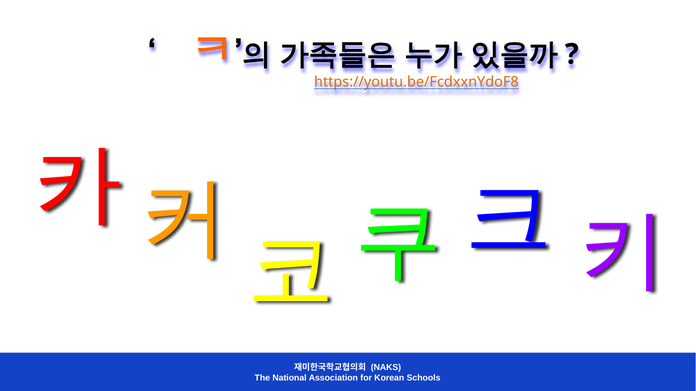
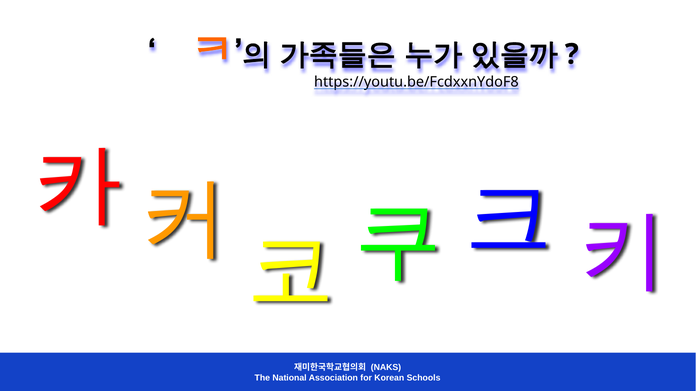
https://youtu.be/FcdxxnYdoF8 colour: orange -> black (416, 82)
